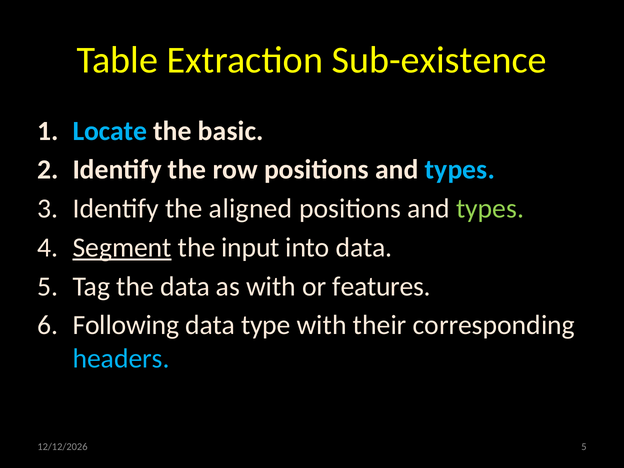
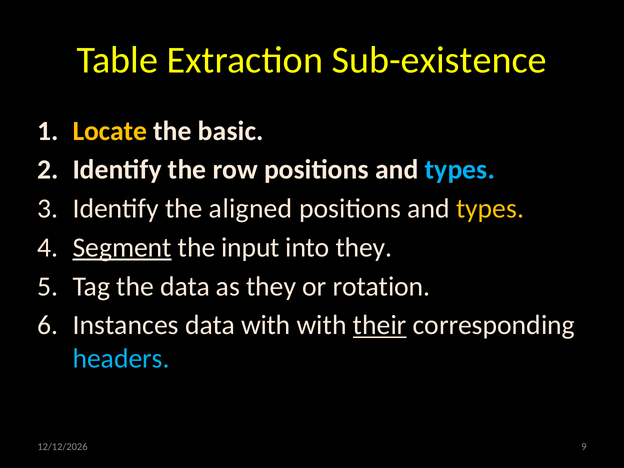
Locate colour: light blue -> yellow (110, 131)
types colour: light green -> yellow (490, 209)
into data: data -> they (364, 248)
as with: with -> they (271, 286)
features: features -> rotation (381, 286)
Following: Following -> Instances (126, 325)
data type: type -> with (266, 325)
their underline: none -> present (380, 325)
5: 5 -> 9 (584, 447)
